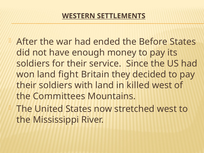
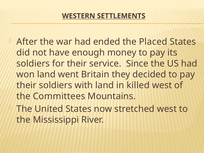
Before: Before -> Placed (153, 42)
fight: fight -> went (68, 74)
